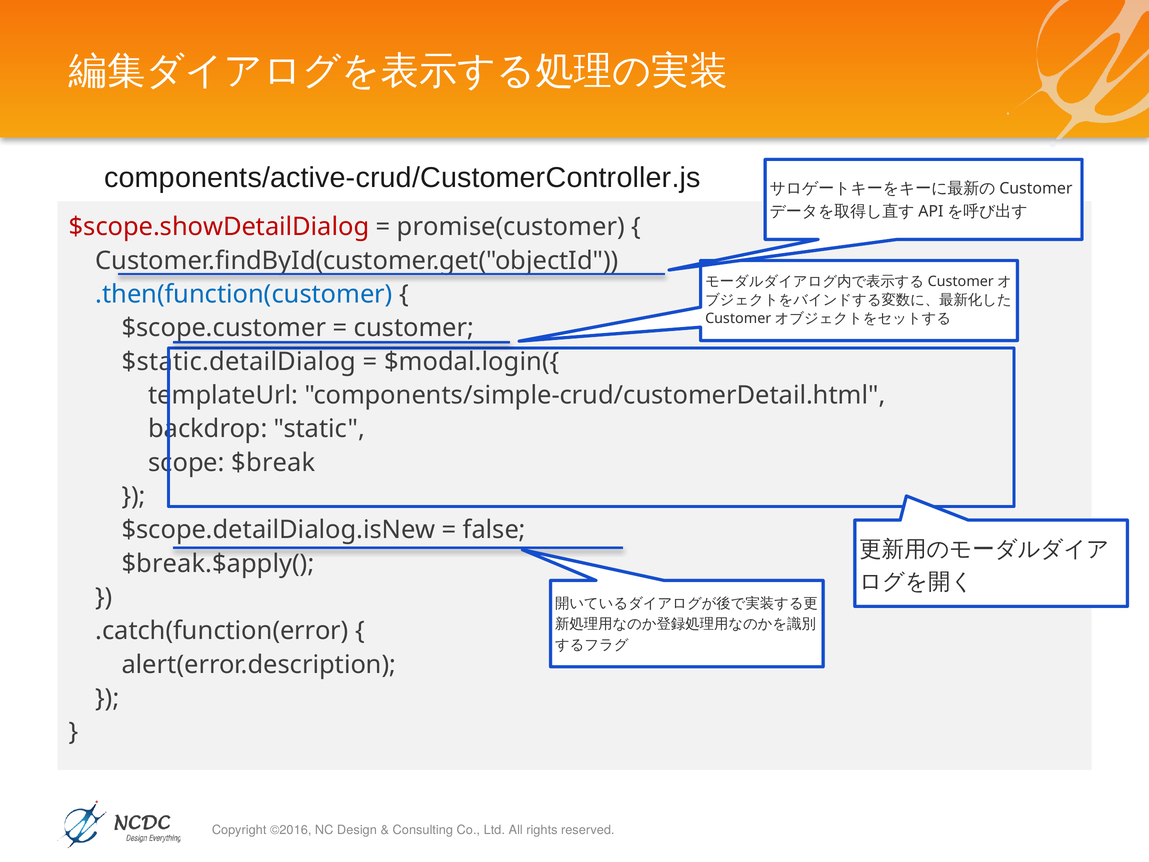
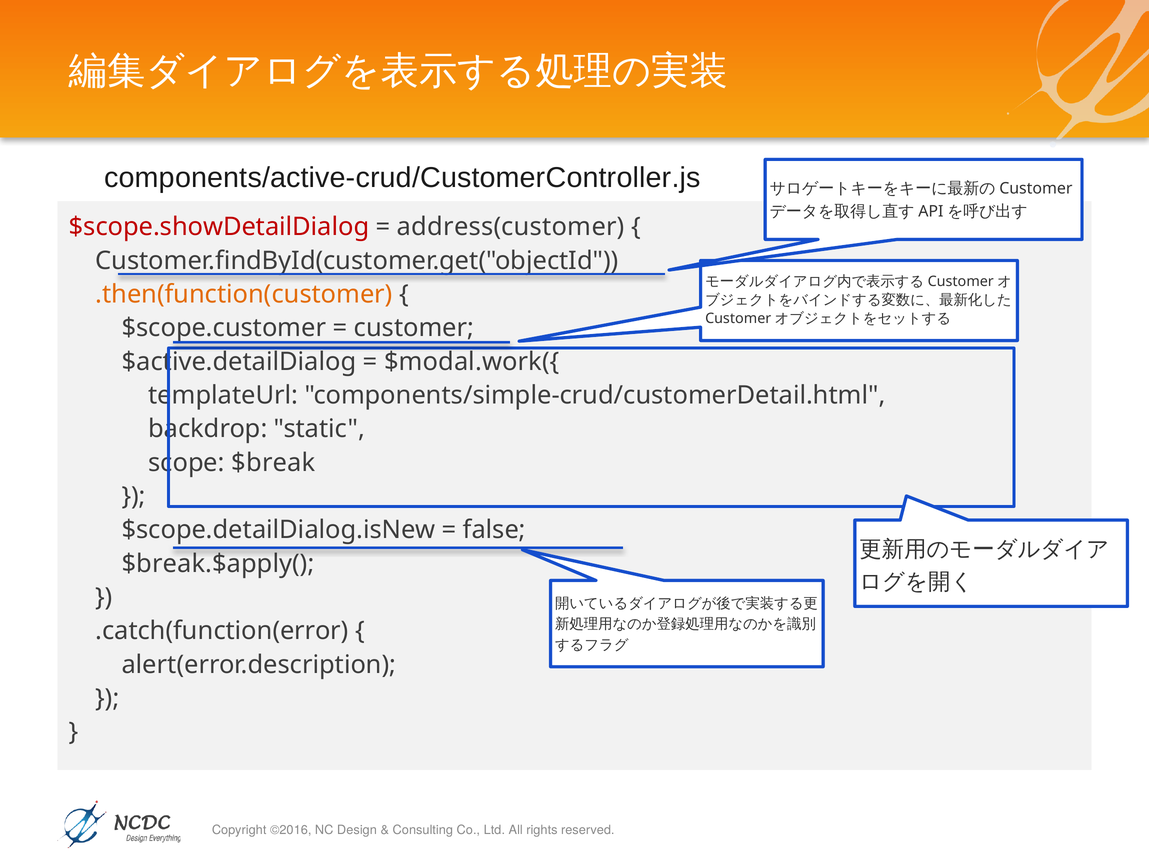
promise(customer: promise(customer -> address(customer (511, 227)
.then(function(customer colour: blue -> orange (244, 294)
$static.detailDialog: $static.detailDialog -> $active.detailDialog (239, 362)
$modal.login({: $modal.login({ -> $modal.work({ (472, 362)
